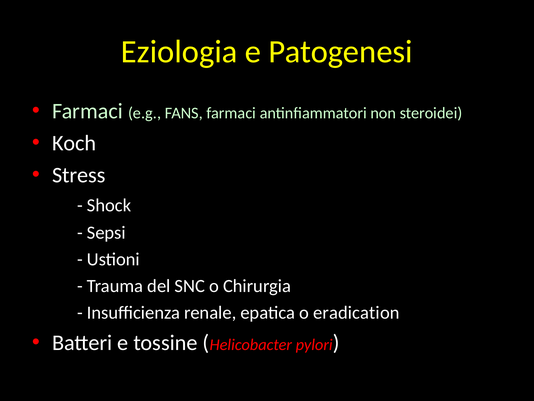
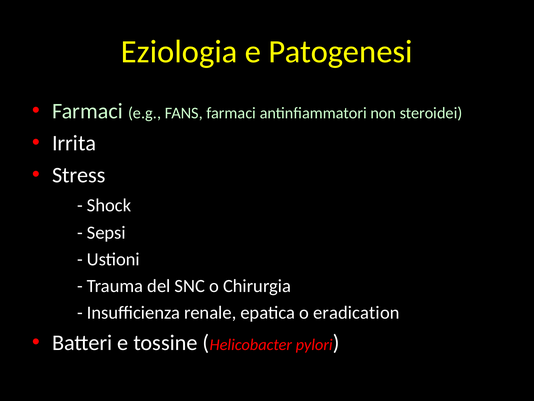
Koch: Koch -> Irrita (74, 143)
